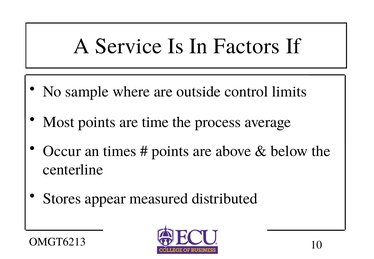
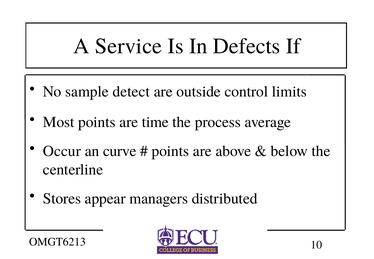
Factors: Factors -> Defects (247, 46)
where: where -> detect (131, 91)
times: times -> curve (120, 151)
measured: measured -> managers (159, 198)
